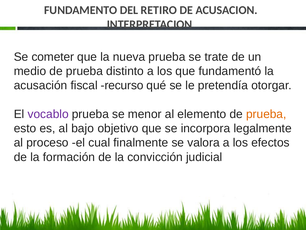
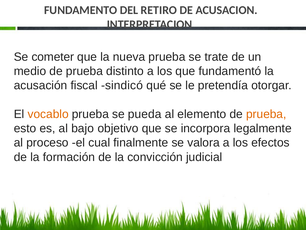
recurso: recurso -> sindicó (122, 85)
vocablo colour: purple -> orange (48, 114)
menor: menor -> pueda (145, 114)
